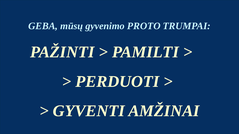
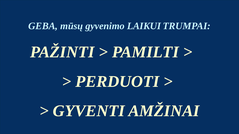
PROTO: PROTO -> LAIKUI (144, 26)
